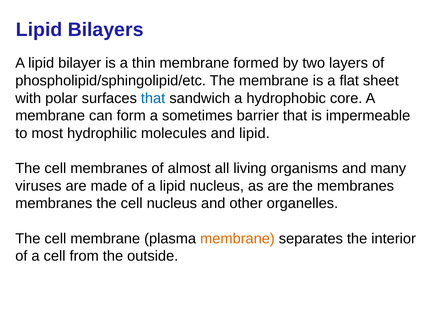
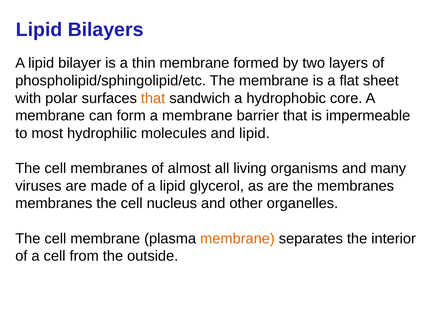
that colour: blue -> orange (153, 98)
form a sometimes: sometimes -> membrane (197, 116)
lipid nucleus: nucleus -> glycerol (217, 186)
